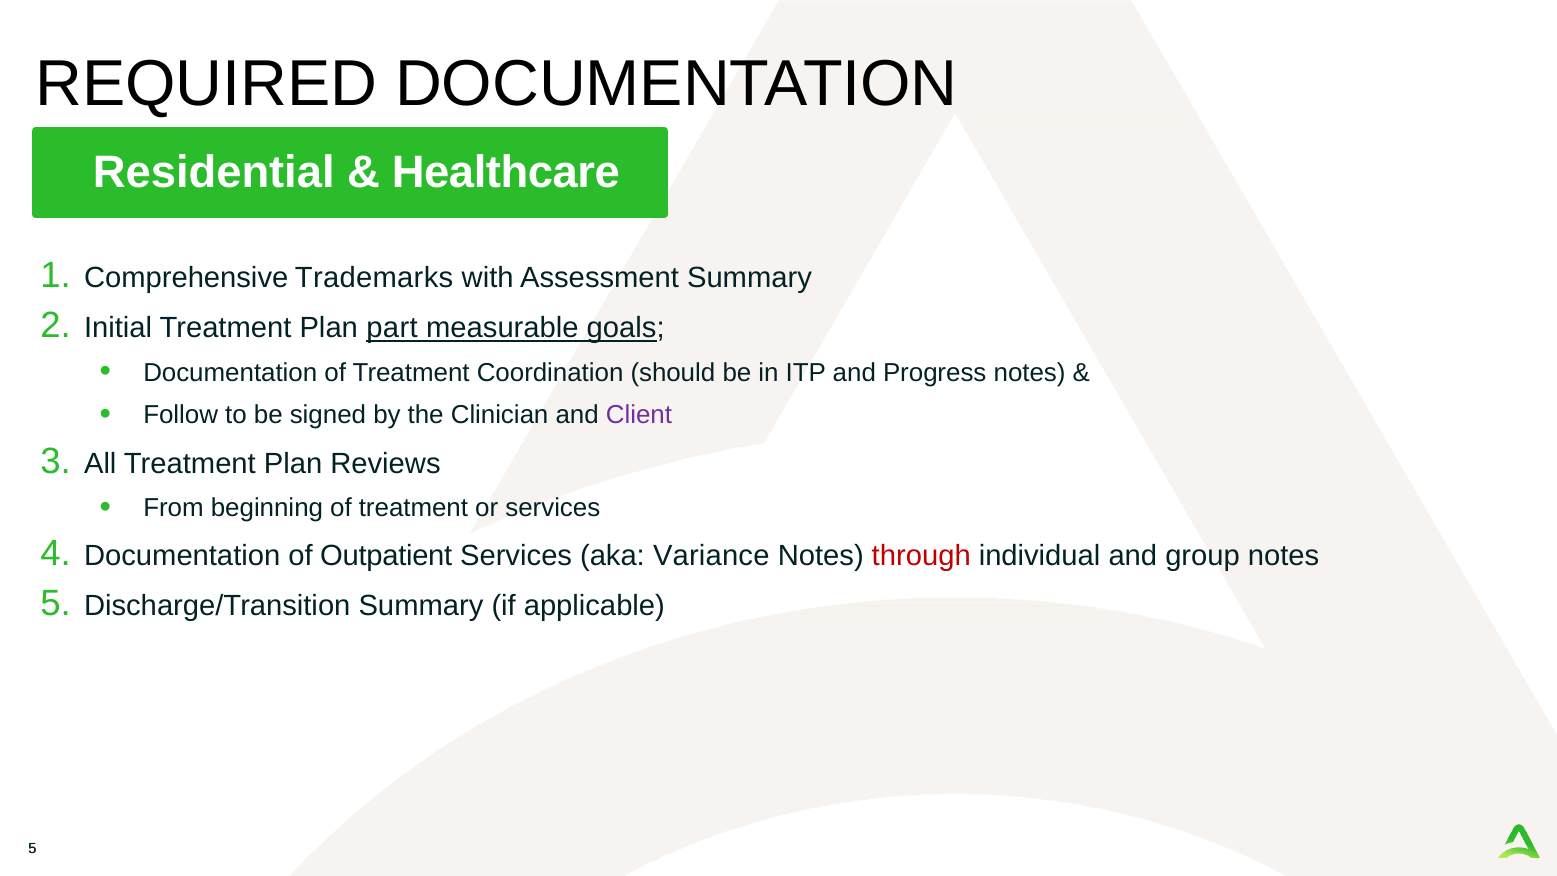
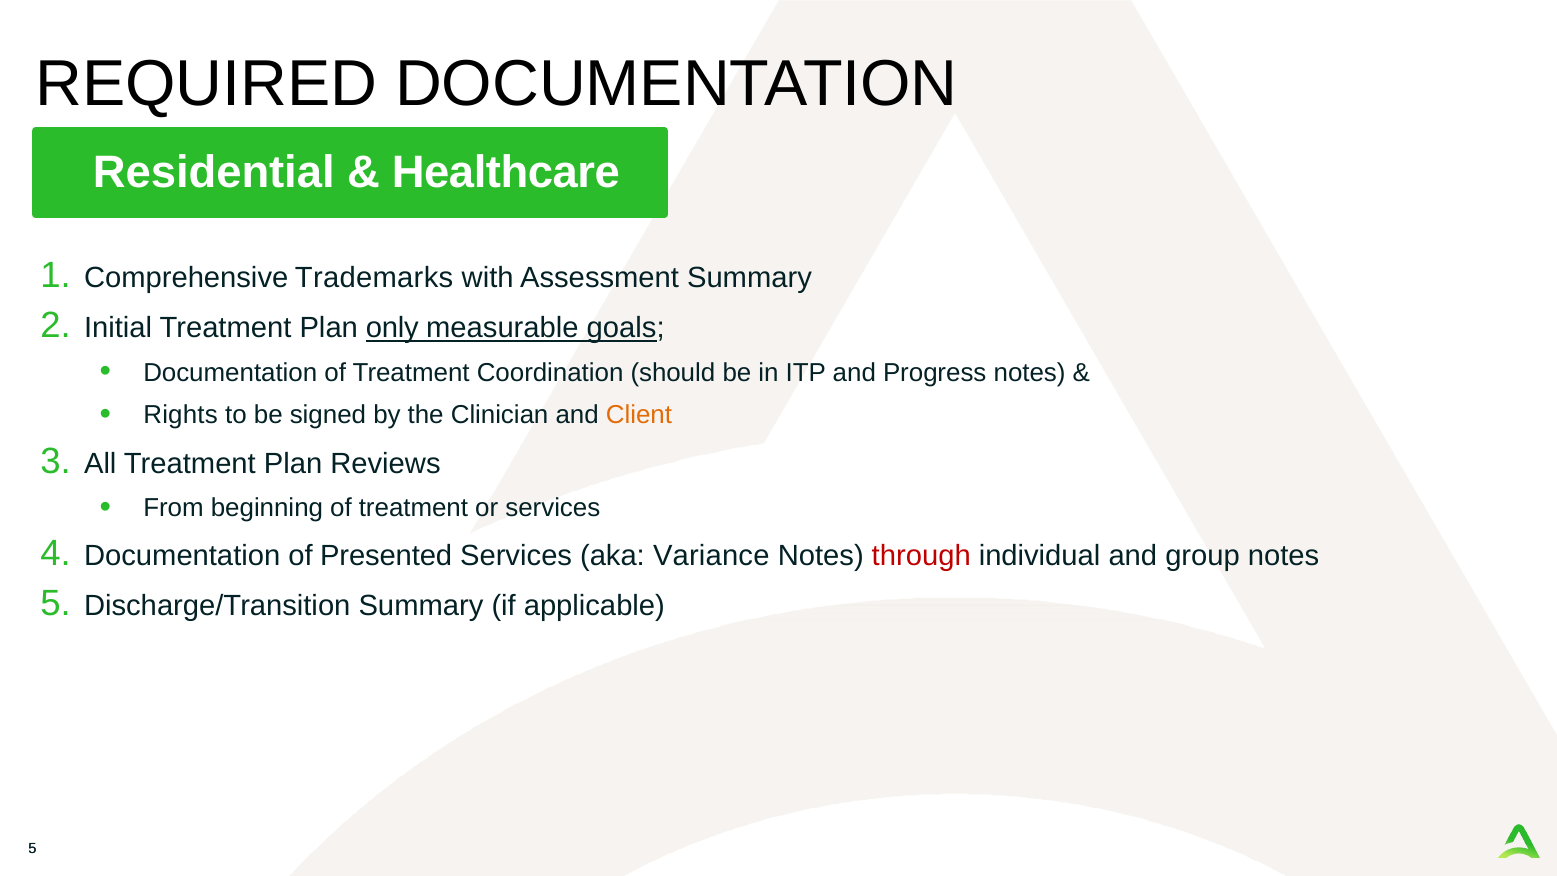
part: part -> only (392, 328)
Follow: Follow -> Rights (181, 415)
Client colour: purple -> orange (639, 415)
Outpatient: Outpatient -> Presented (386, 556)
